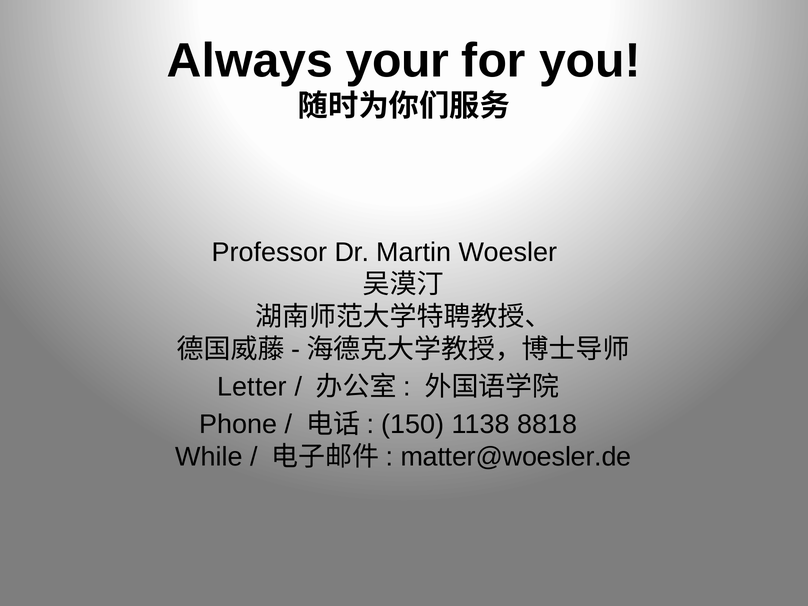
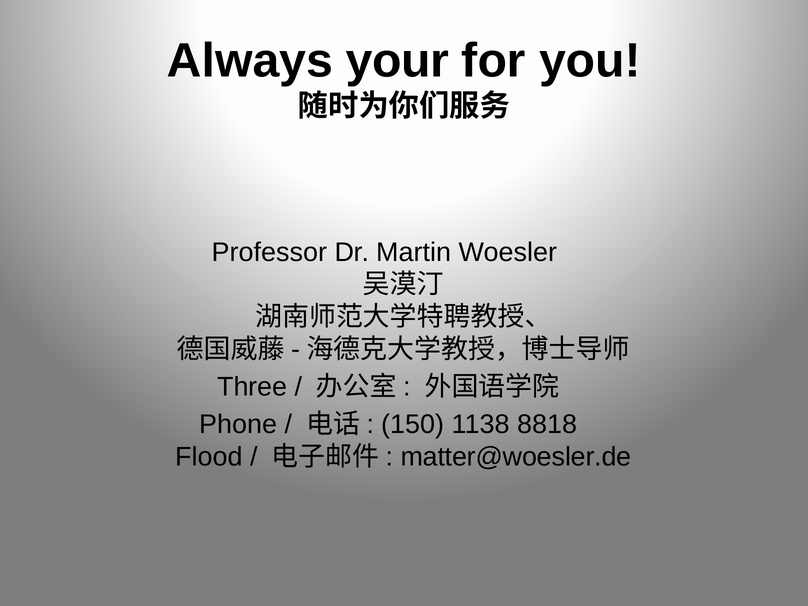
Letter: Letter -> Three (252, 387)
While: While -> Flood (209, 457)
